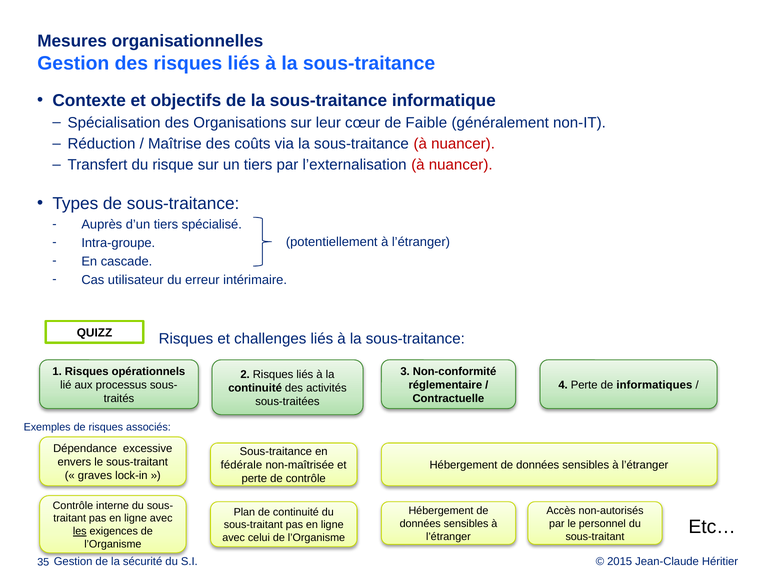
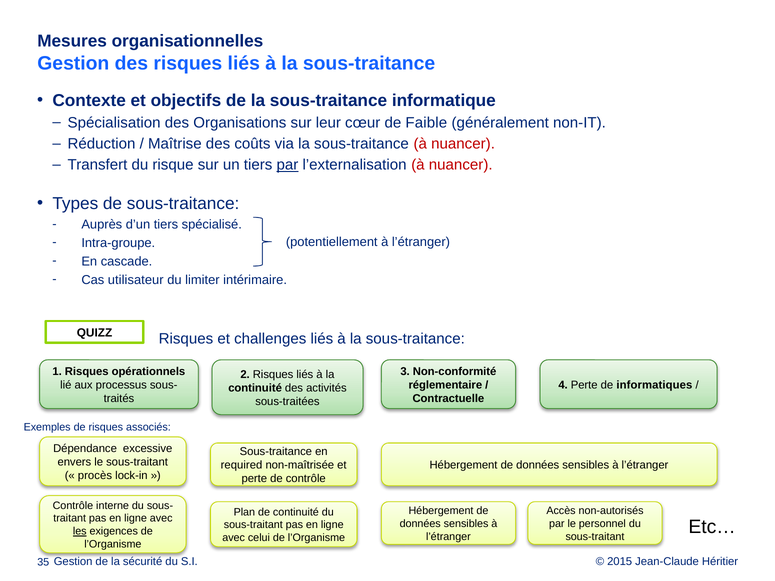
par underline: none -> present (287, 165)
erreur: erreur -> limiter (202, 280)
fédérale: fédérale -> required (242, 465)
graves: graves -> procès (95, 476)
